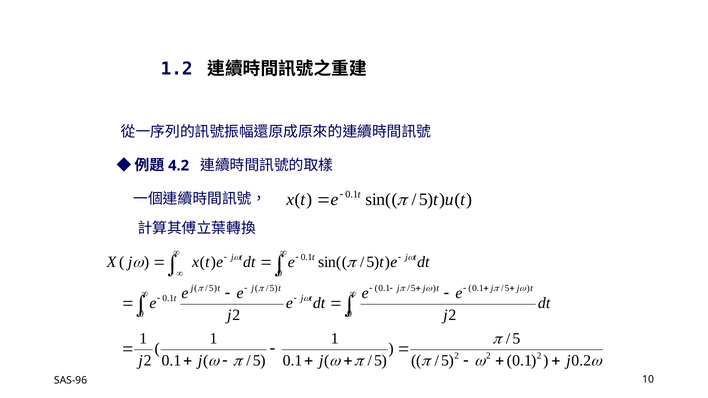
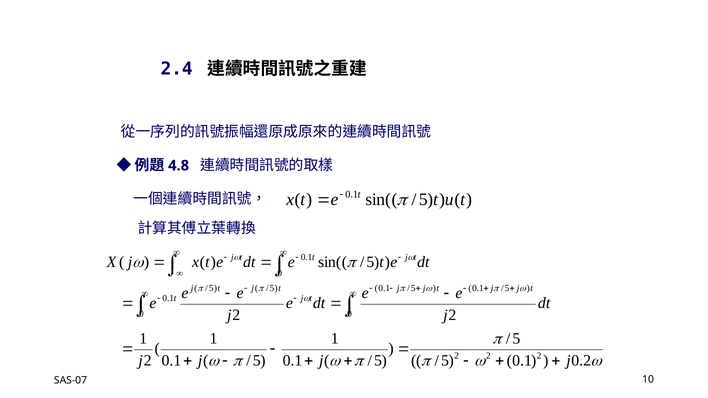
1.2: 1.2 -> 2.4 (177, 69)
4.2: 4.2 -> 4.8 (179, 166)
SAS-96: SAS-96 -> SAS-07 (71, 380)
